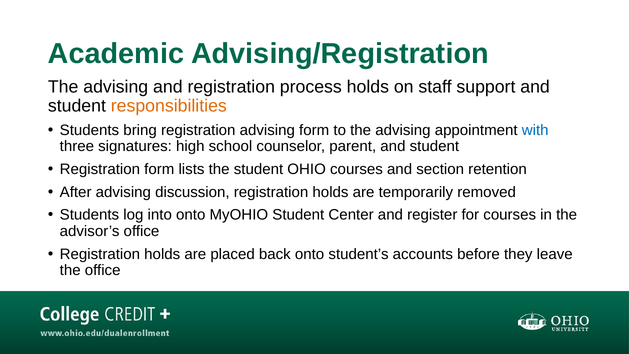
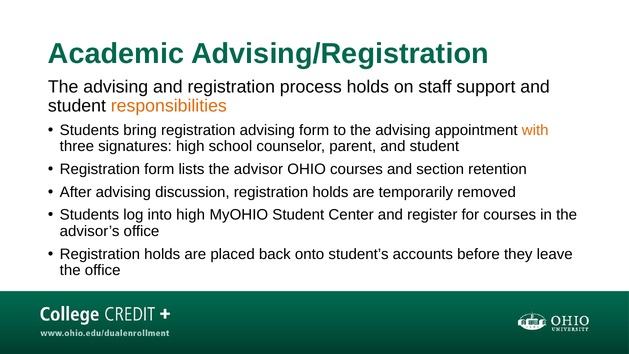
with colour: blue -> orange (535, 130)
the student: student -> advisor (258, 169)
into onto: onto -> high (191, 215)
